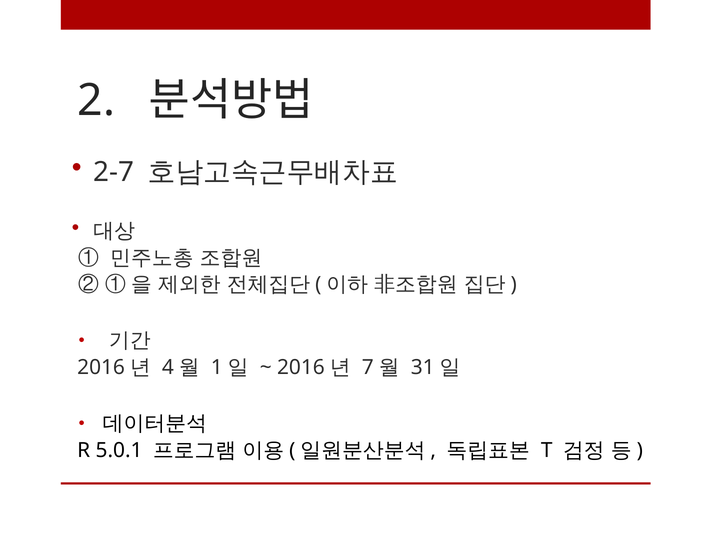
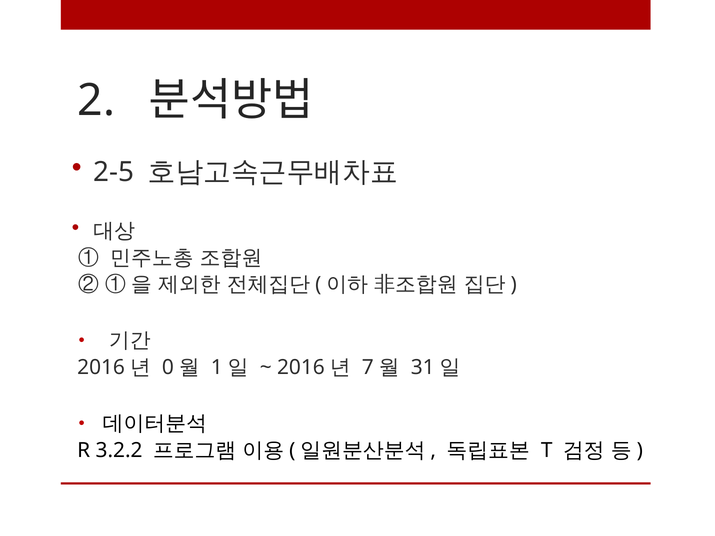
2-7: 2-7 -> 2-5 (114, 172)
4: 4 -> 0 (168, 368)
5.0.1: 5.0.1 -> 3.2.2 (119, 450)
